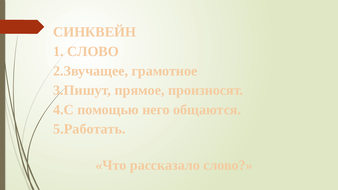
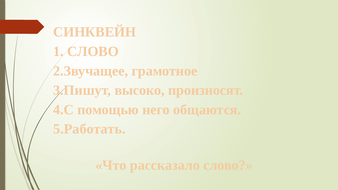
прямое: прямое -> высоко (140, 90)
